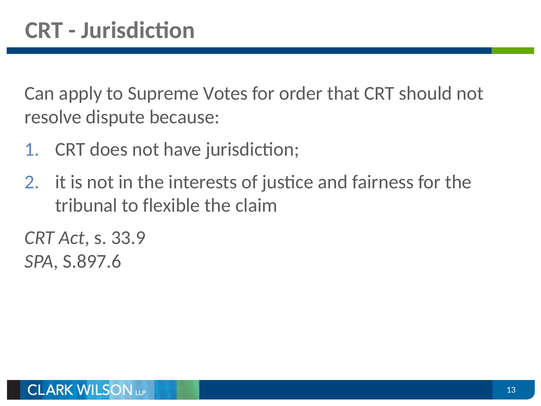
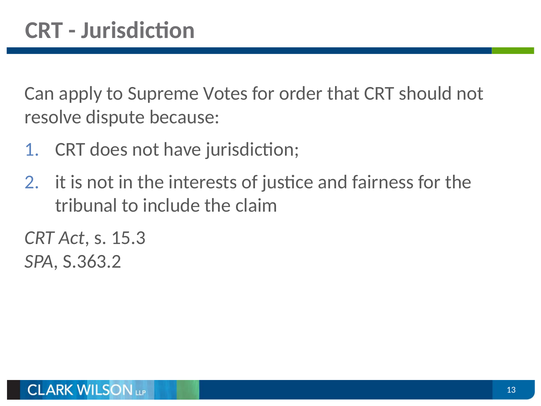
flexible: flexible -> include (172, 205)
33.9: 33.9 -> 15.3 (128, 238)
S.897.6: S.897.6 -> S.363.2 (92, 261)
